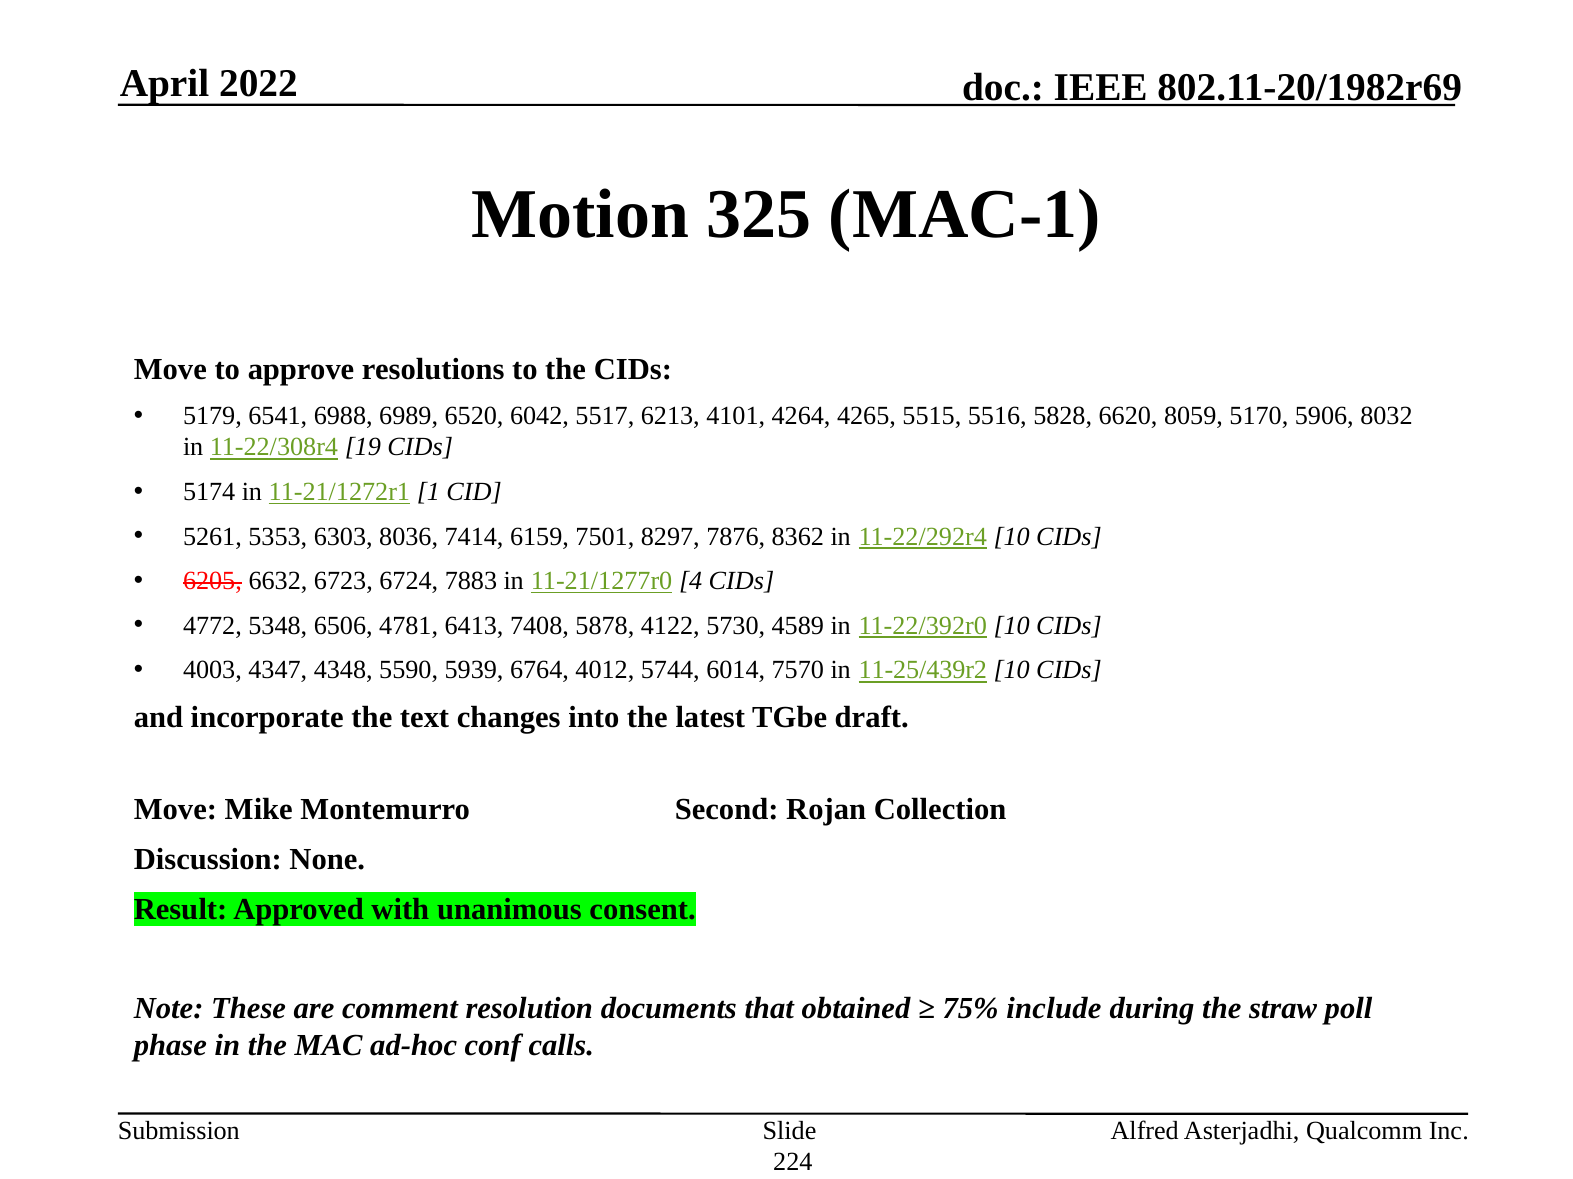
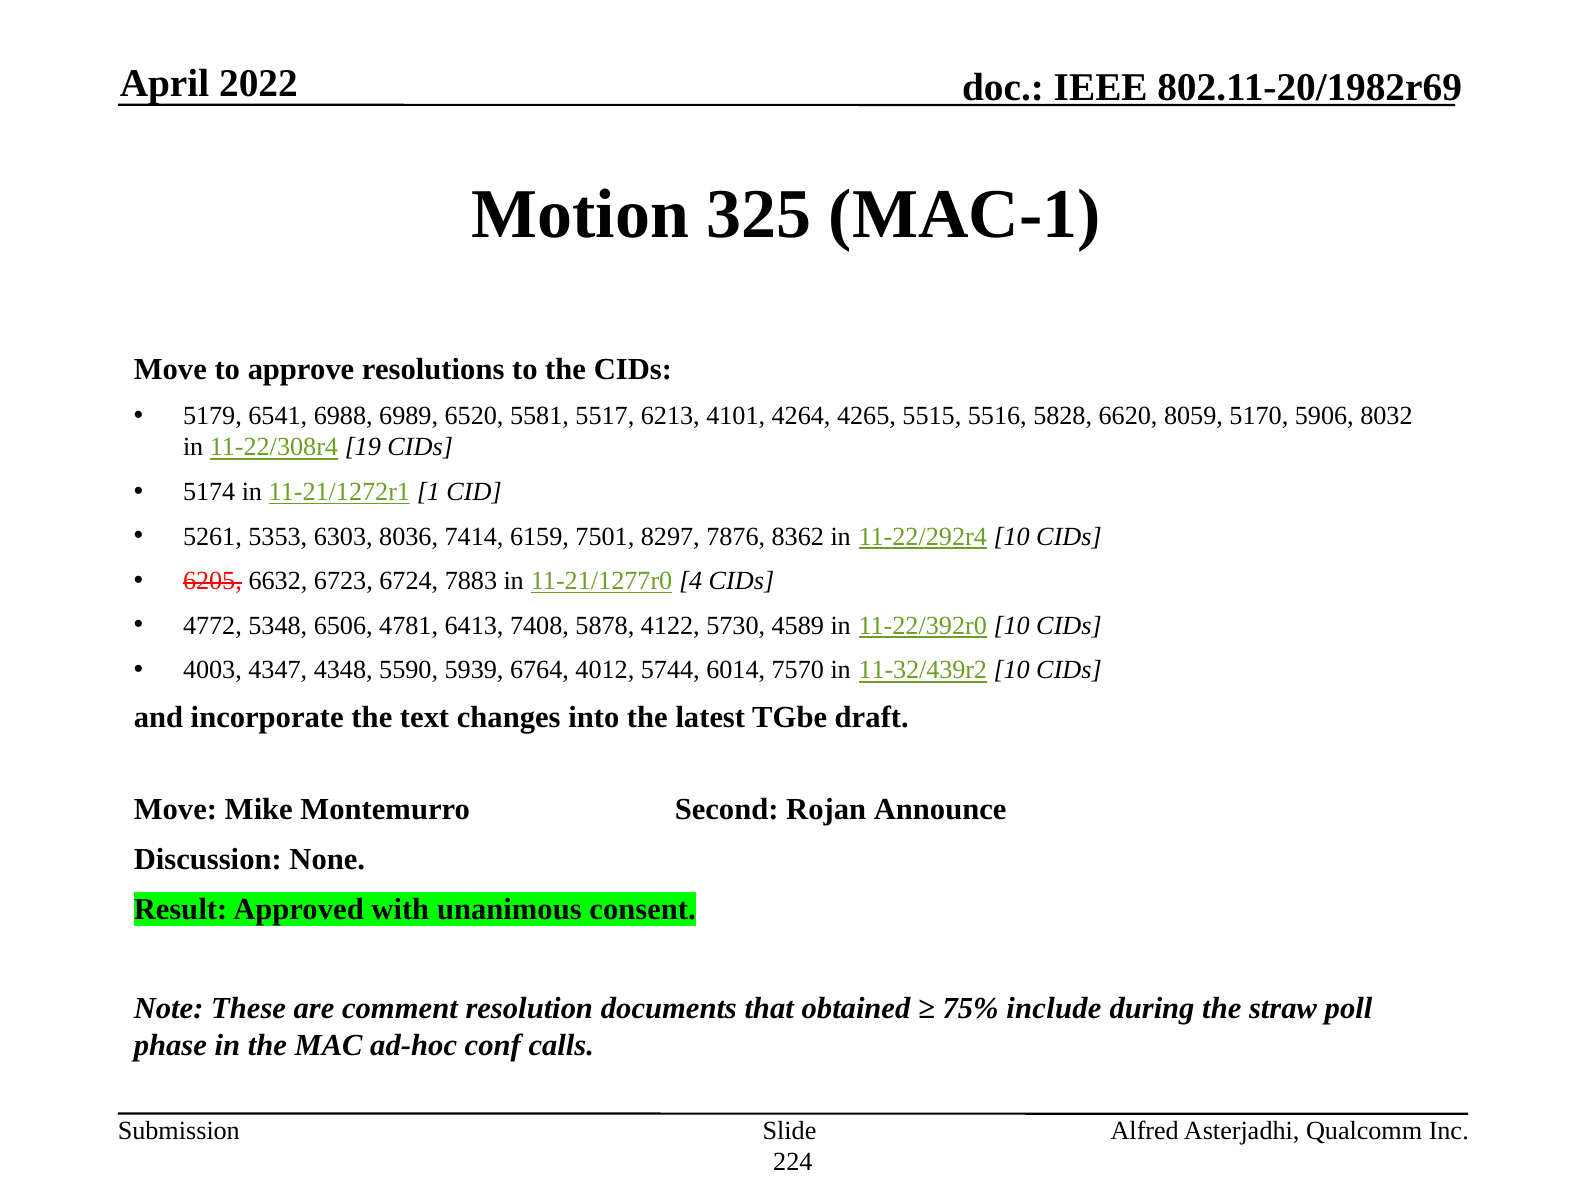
6042: 6042 -> 5581 (539, 416)
11-25/439r2: 11-25/439r2 -> 11-32/439r2 (923, 671)
Collection: Collection -> Announce (940, 810)
